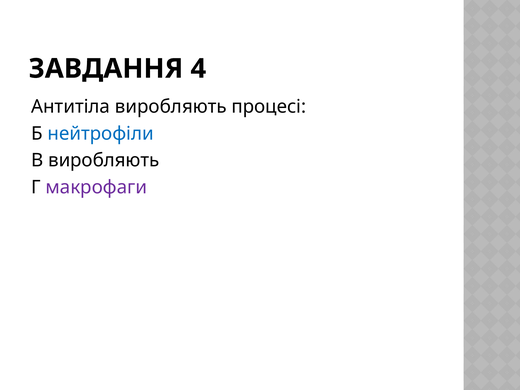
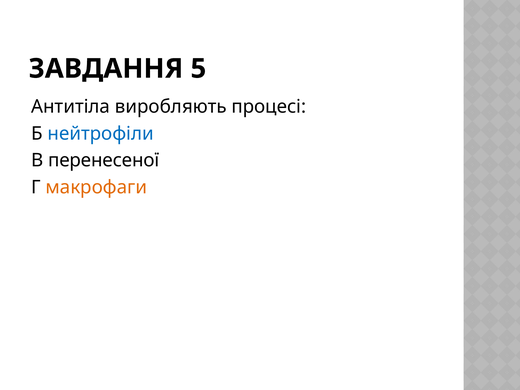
4: 4 -> 5 (198, 69)
В виробляють: виробляють -> перенесеної (104, 160)
макрофаги colour: purple -> orange (96, 187)
